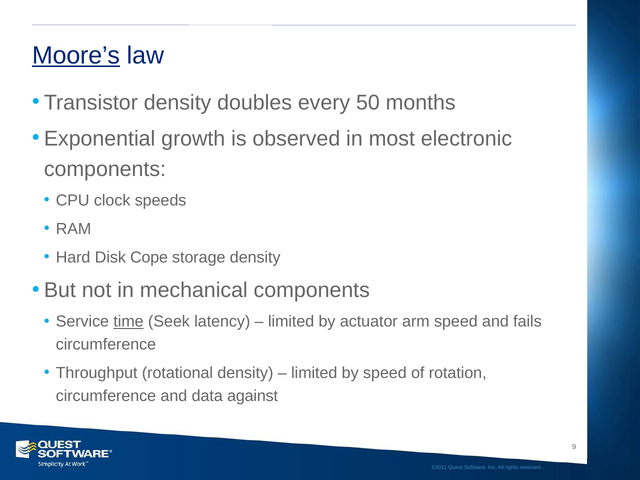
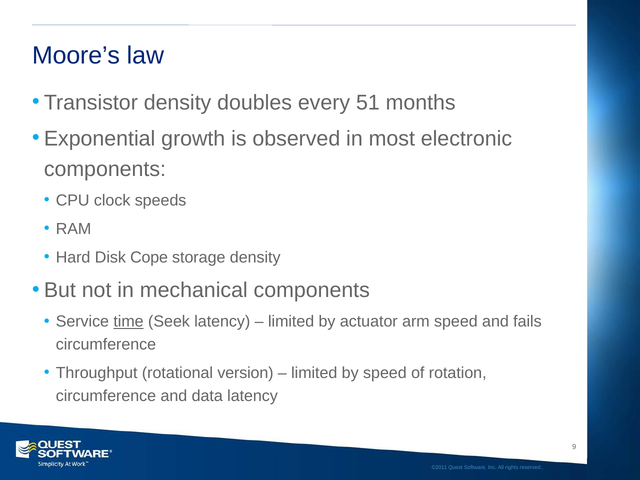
Moore’s underline: present -> none (76, 56)
50: 50 -> 51 (368, 103)
rotational density: density -> version (245, 373)
data against: against -> latency (253, 396)
